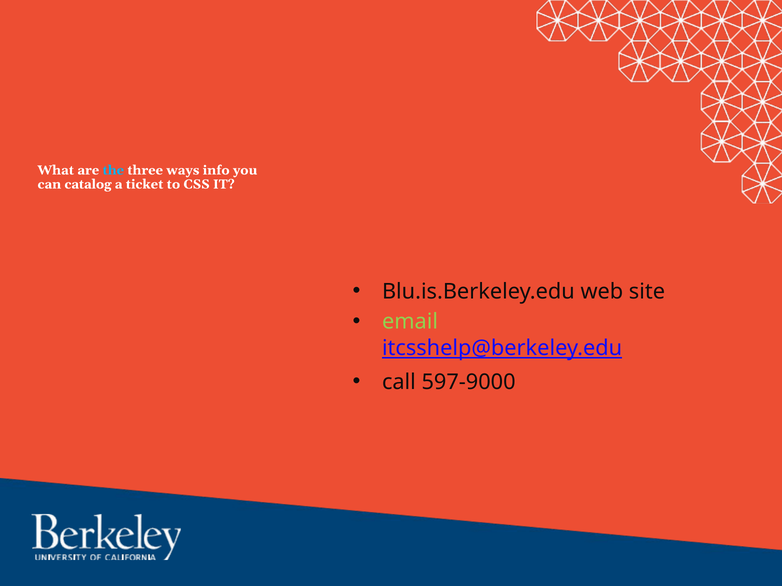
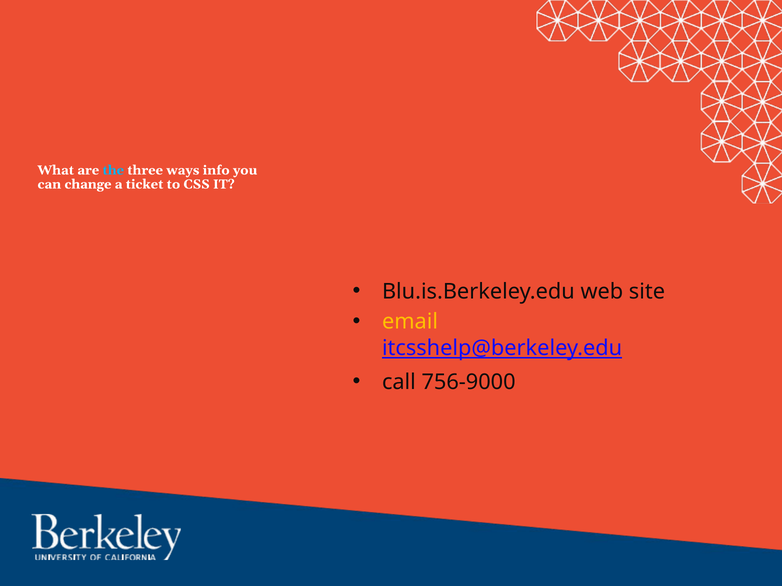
catalog: catalog -> change (88, 184)
email colour: light green -> yellow (410, 322)
597-9000: 597-9000 -> 756-9000 (469, 382)
